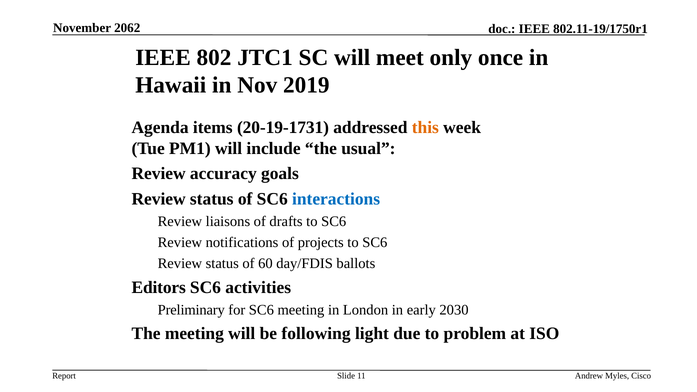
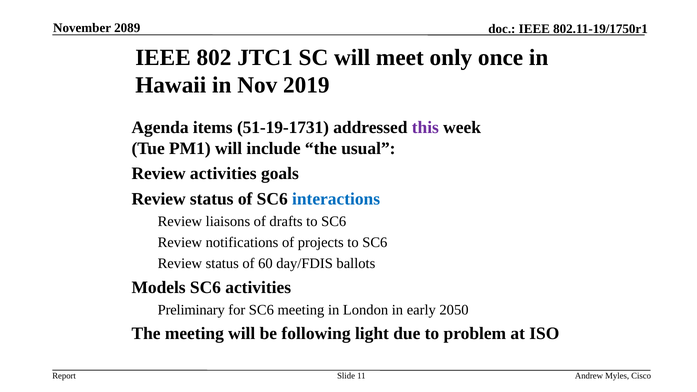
2062: 2062 -> 2089 (127, 28)
20-19-1731: 20-19-1731 -> 51-19-1731 (283, 128)
this colour: orange -> purple (425, 128)
Review accuracy: accuracy -> activities (223, 174)
Editors: Editors -> Models (159, 287)
2030: 2030 -> 2050 (454, 310)
